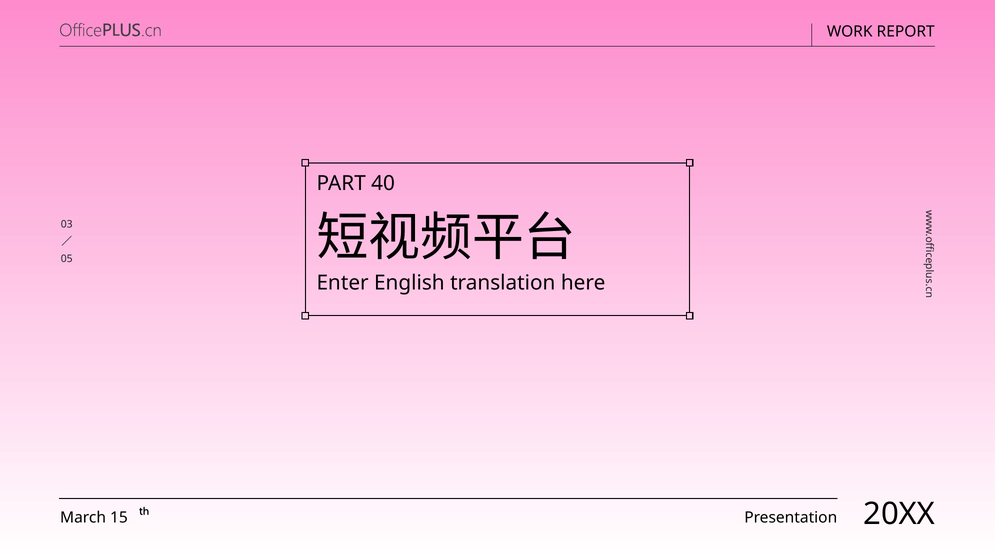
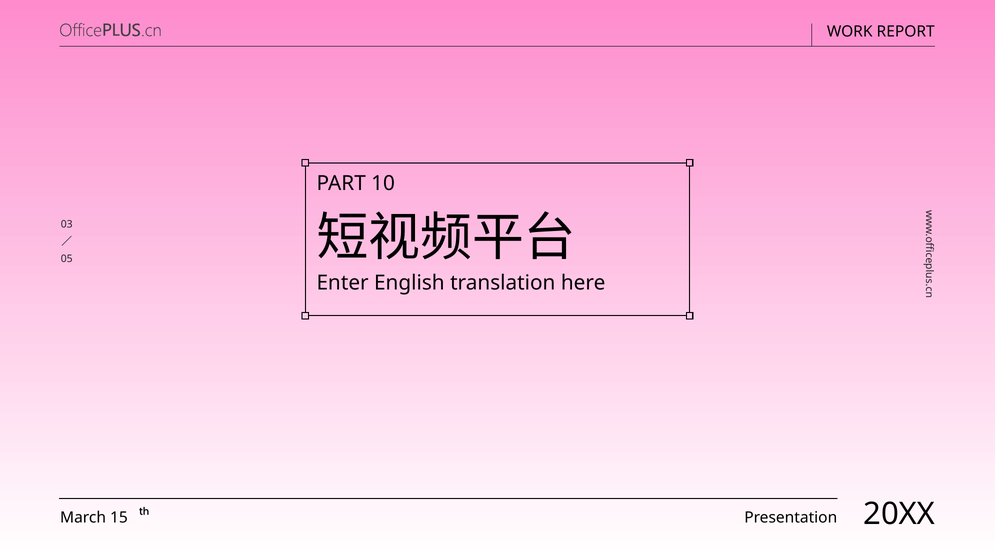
40: 40 -> 10 (383, 184)
